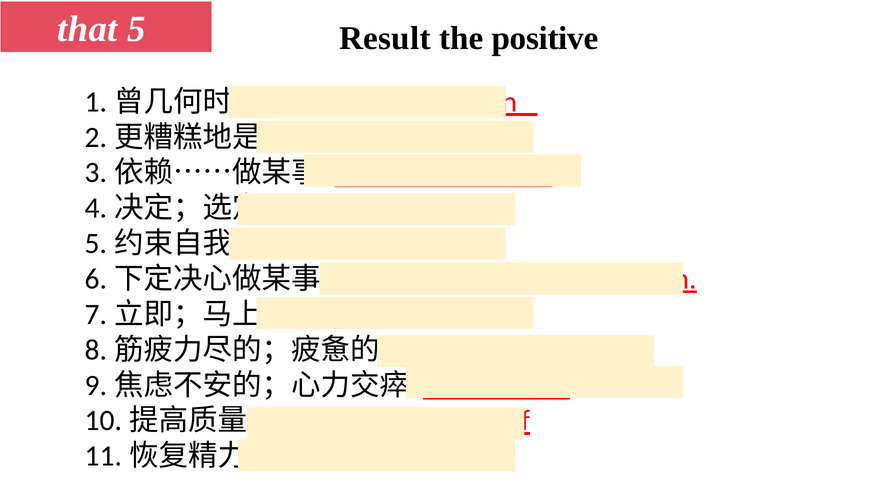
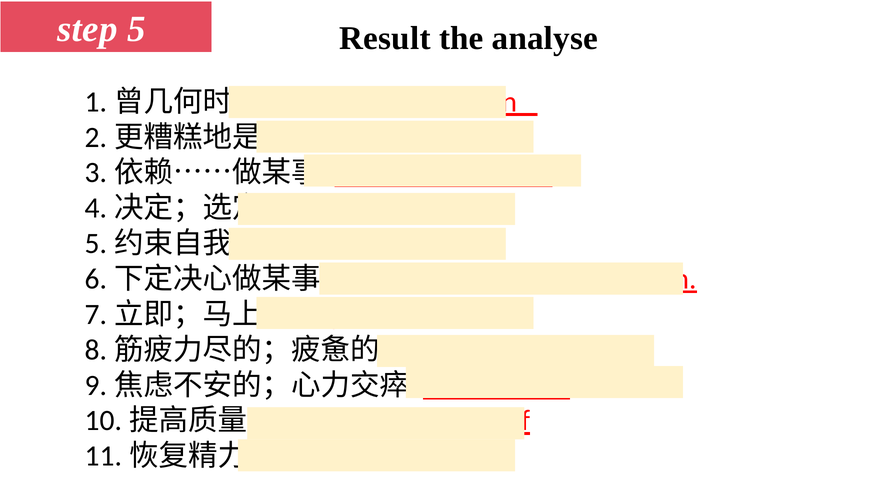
that: that -> step (87, 29)
positive: positive -> analyse (545, 38)
